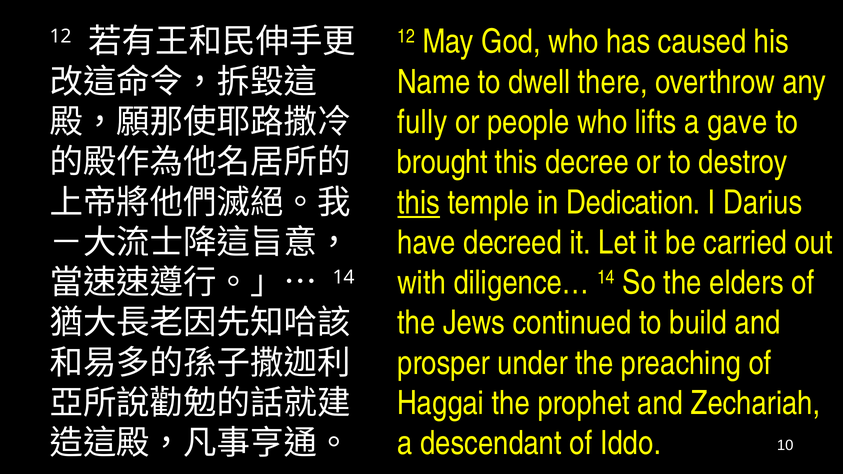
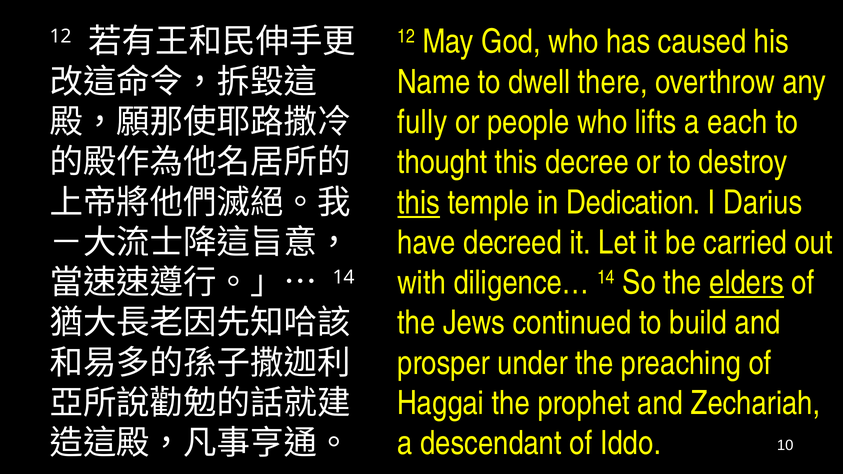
gave: gave -> each (737, 122)
brought: brought -> thought (442, 162)
elders underline: none -> present (747, 283)
